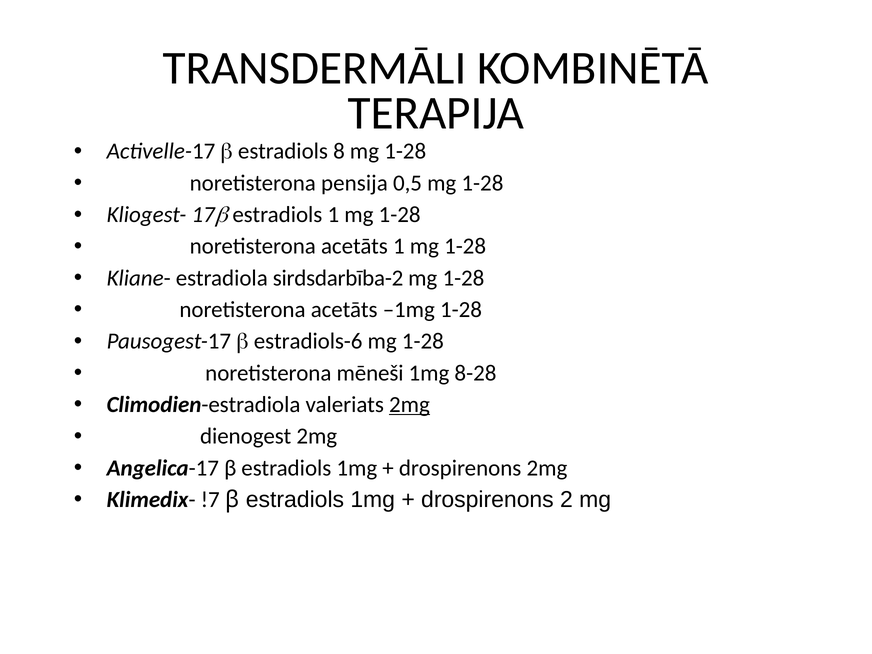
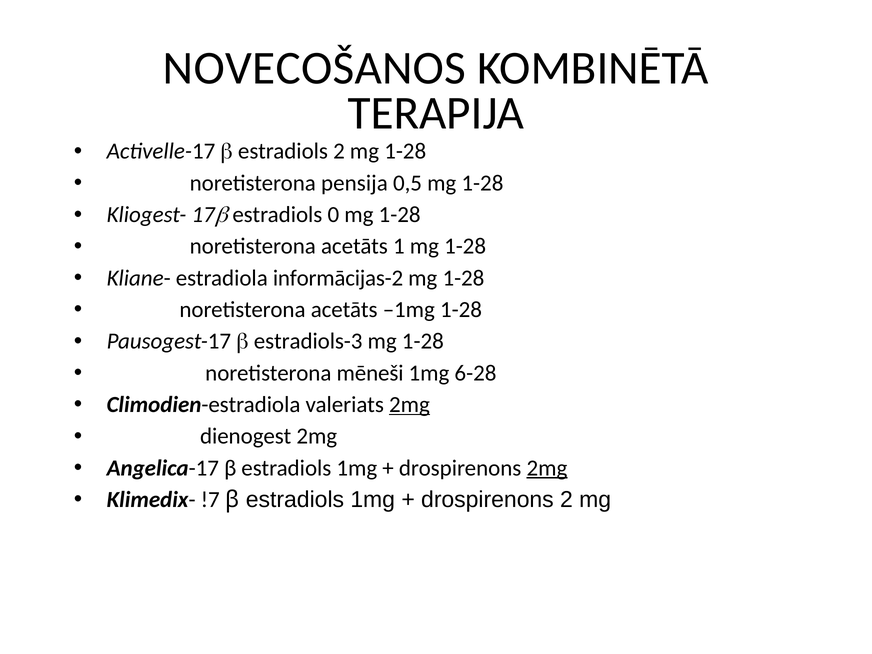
TRANSDERMĀLI: TRANSDERMĀLI -> NOVECOŠANOS (314, 68)
estradiols 8: 8 -> 2 (339, 151)
estradiols 1: 1 -> 0 (333, 215)
sirdsdarbība-2: sirdsdarbība-2 -> informācijas-2 (338, 278)
estradiols-6: estradiols-6 -> estradiols-3 (308, 341)
8-28: 8-28 -> 6-28 (475, 373)
2mg underline: none -> present (547, 468)
